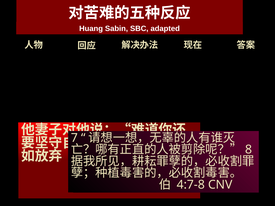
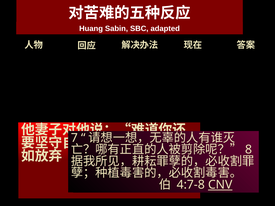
CNV underline: none -> present (220, 185)
